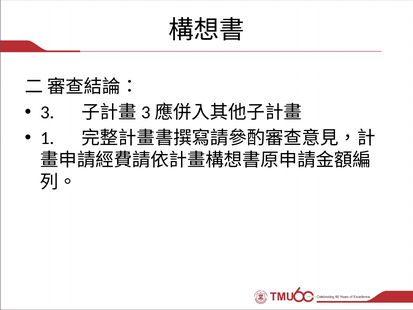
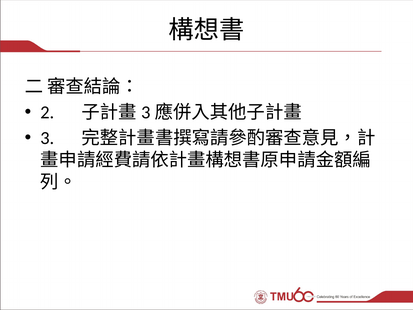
3: 3 -> 2 (47, 112)
1: 1 -> 3 (47, 138)
